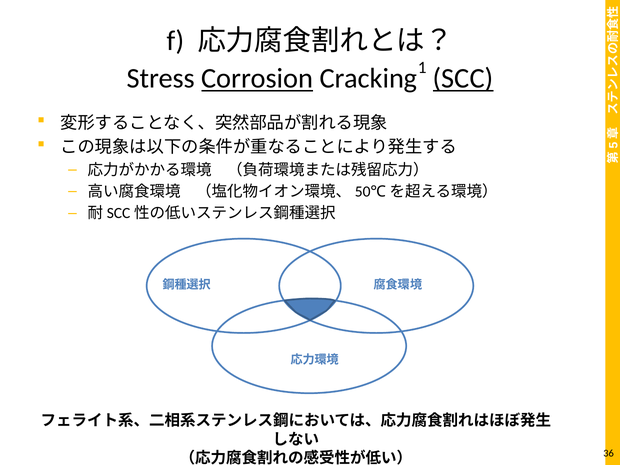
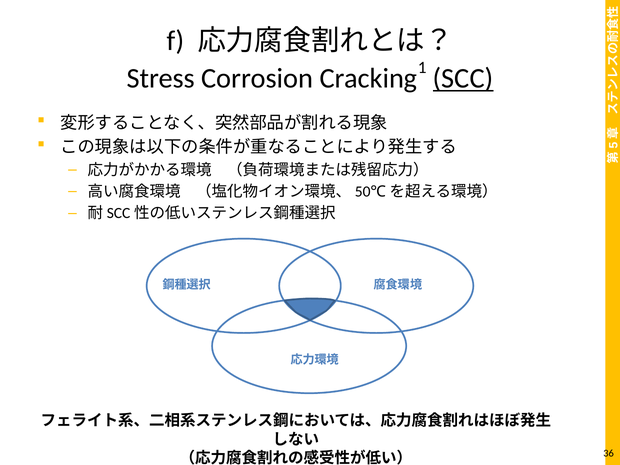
Corrosion underline: present -> none (257, 78)
